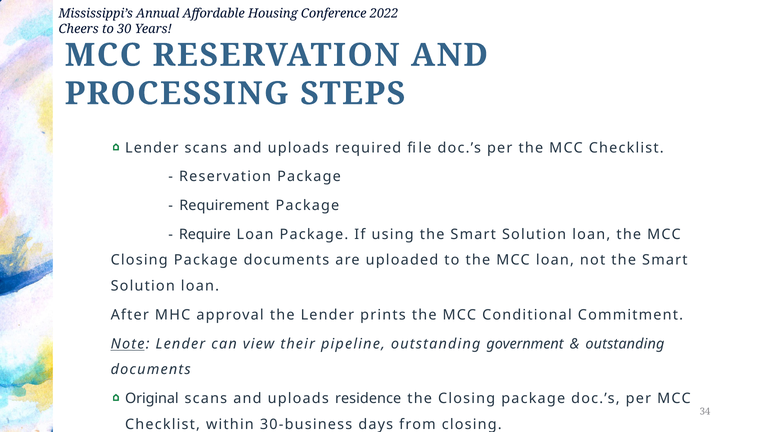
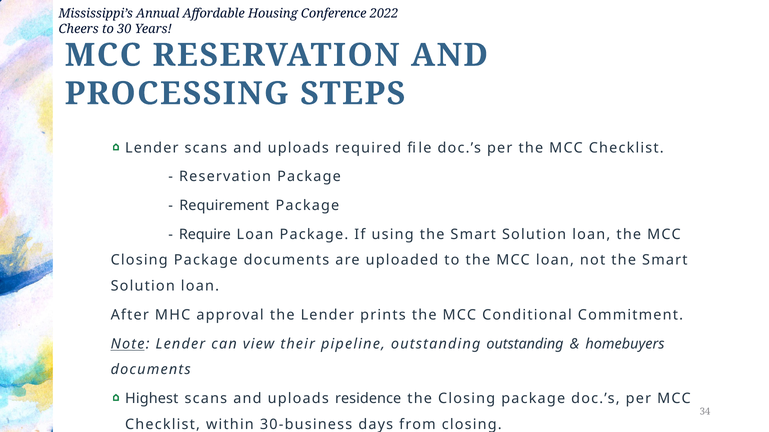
outstanding government: government -> outstanding (525, 344)
outstanding: outstanding -> homebuyers (625, 344)
Original: Original -> Highest (152, 399)
